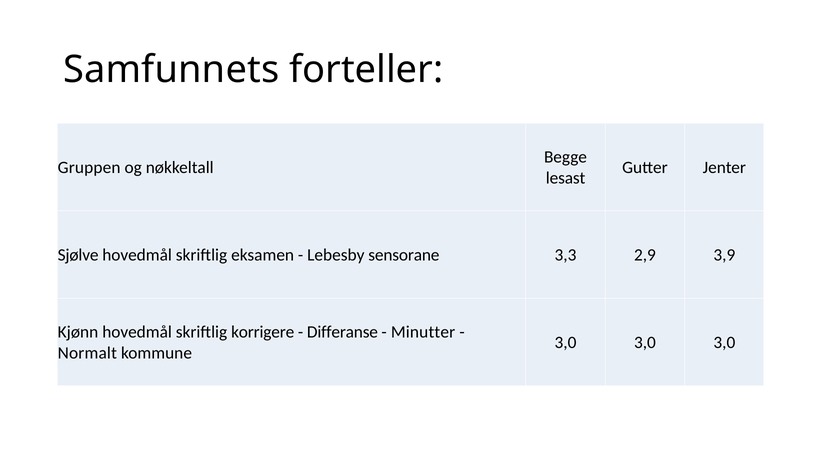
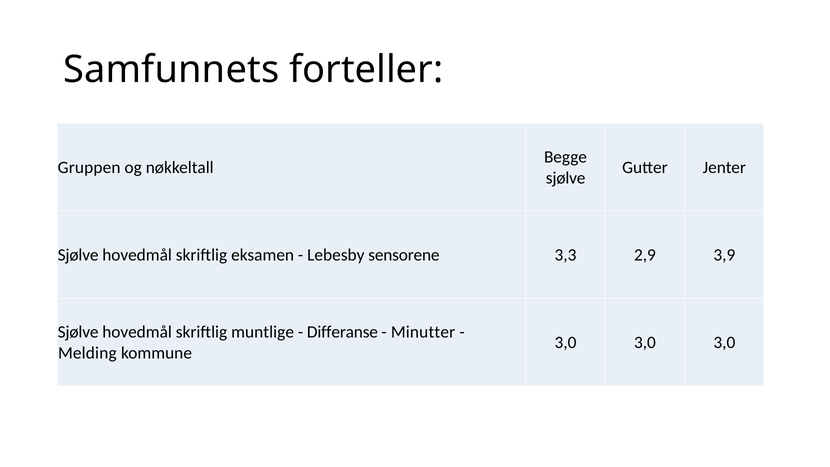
lesast: lesast -> sjølve (566, 178)
sensorane: sensorane -> sensorene (404, 255)
Kjønn: Kjønn -> Sjølve (78, 332)
korrigere: korrigere -> muntlige (263, 332)
Normalt: Normalt -> Melding (87, 353)
